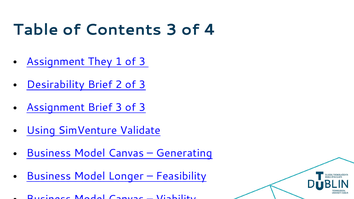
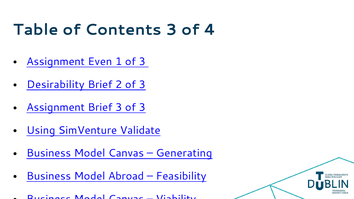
They: They -> Even (100, 62)
Longer: Longer -> Abroad (126, 176)
